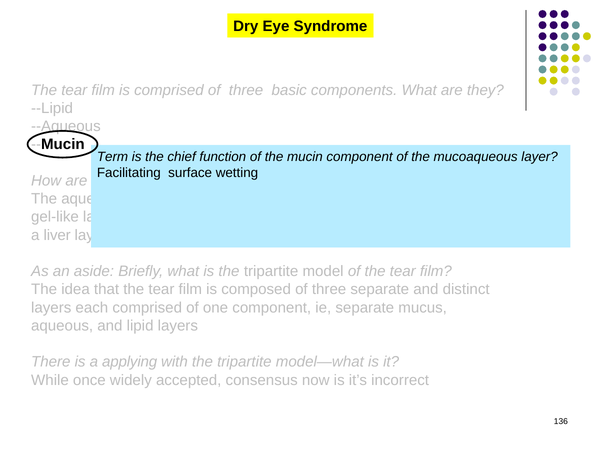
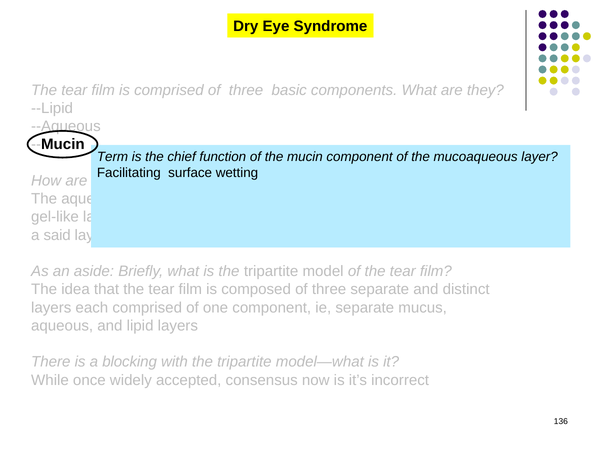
liver: liver -> said (57, 235)
applying: applying -> blocking (130, 362)
